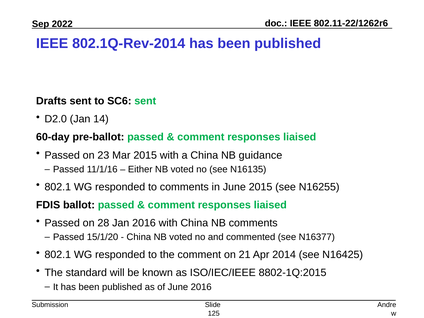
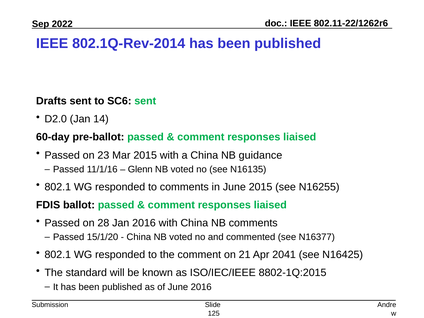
Either: Either -> Glenn (140, 169)
2014: 2014 -> 2041 (284, 255)
